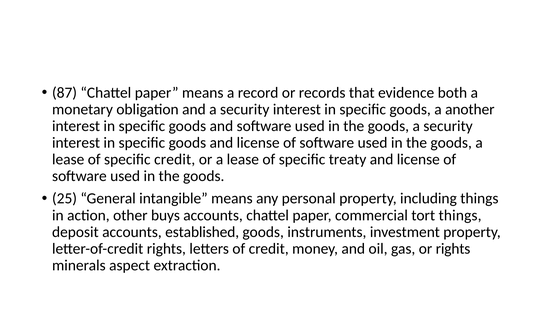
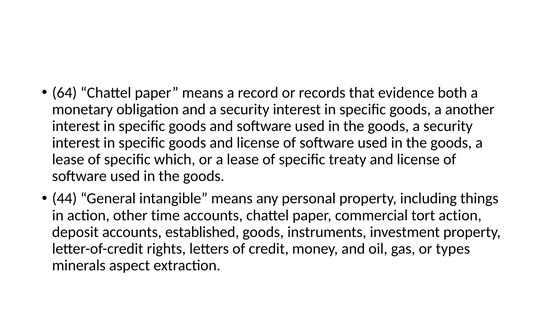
87: 87 -> 64 (65, 92)
specific credit: credit -> which (175, 159)
25: 25 -> 44 (65, 198)
buys: buys -> time (165, 215)
tort things: things -> action (460, 215)
or rights: rights -> types (453, 248)
